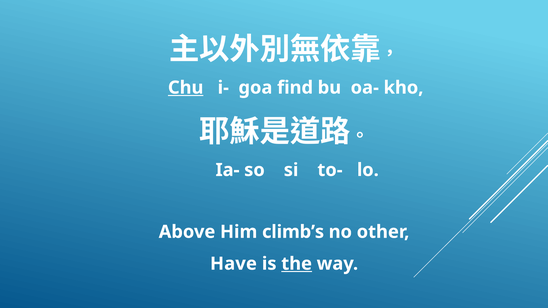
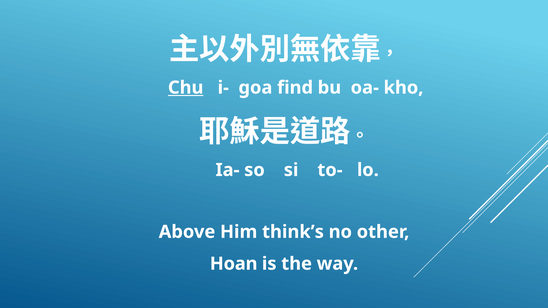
climb’s: climb’s -> think’s (293, 232)
Have: Have -> Hoan (234, 264)
the underline: present -> none (297, 264)
